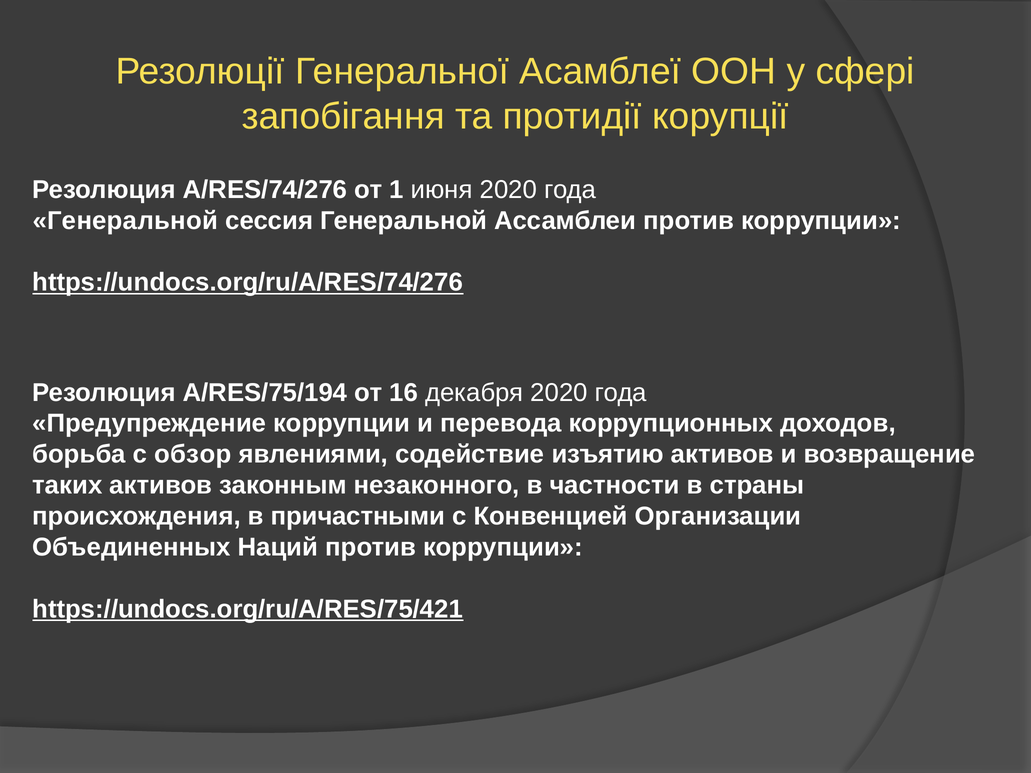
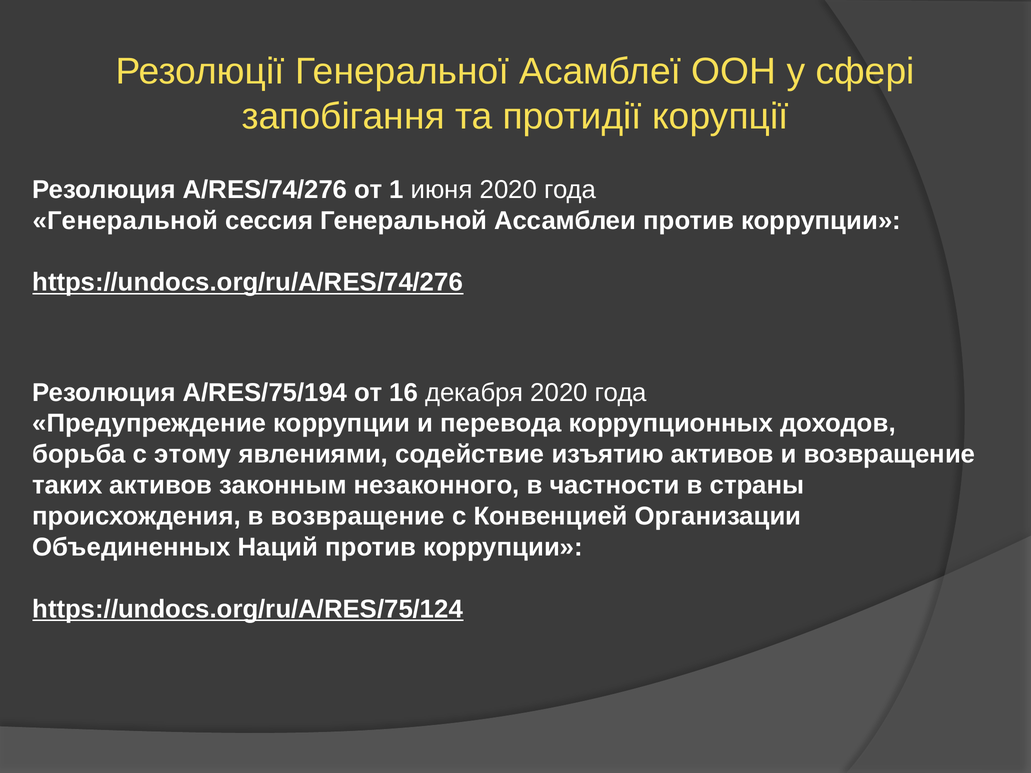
обзор: обзор -> этому (193, 455)
в причастными: причастными -> возвращение (358, 516)
https://undocs.org/ru/A/RES/75/421: https://undocs.org/ru/A/RES/75/421 -> https://undocs.org/ru/A/RES/75/124 (248, 609)
